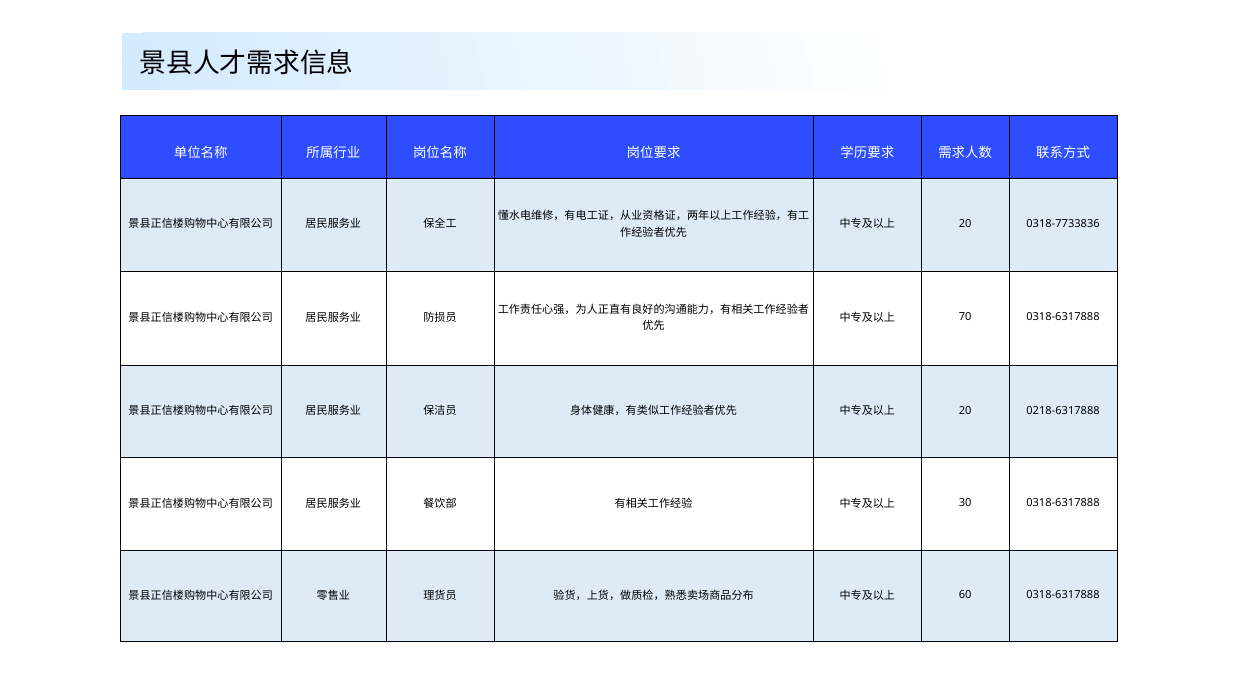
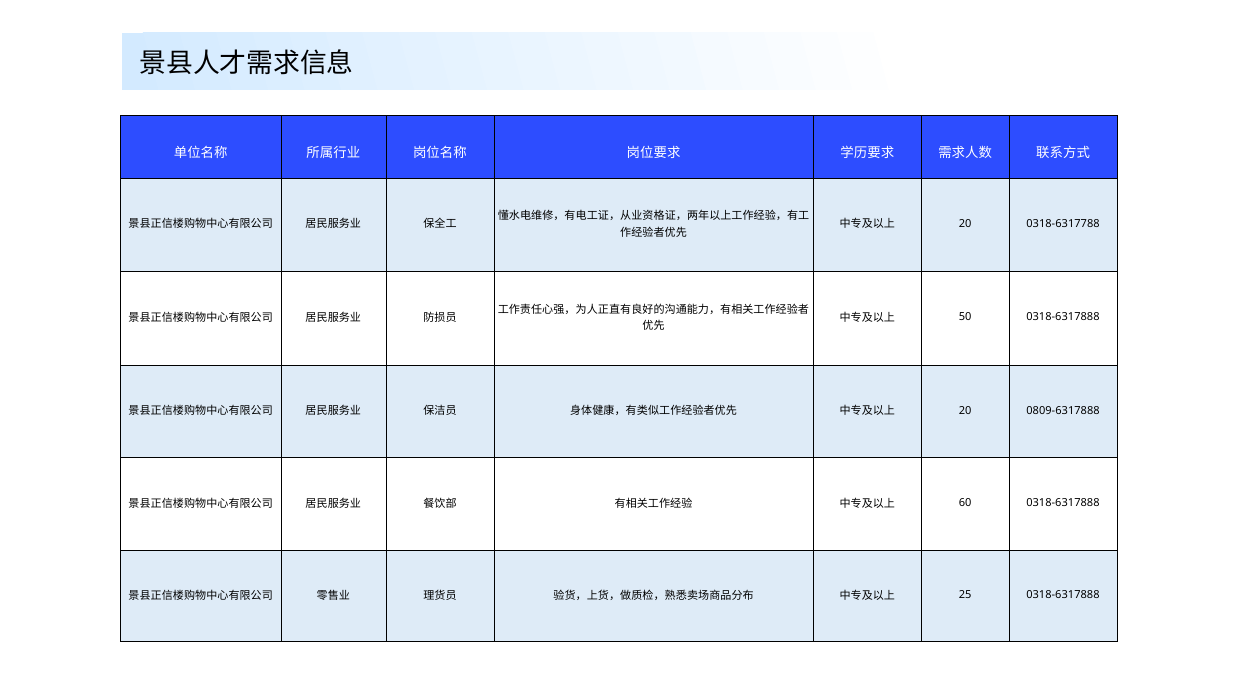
0318-7733836: 0318-7733836 -> 0318-6317788 (1063, 224)
70: 70 -> 50 (965, 317)
0218-6317888: 0218-6317888 -> 0809-6317888 (1063, 410)
30: 30 -> 60 (965, 503)
60: 60 -> 25 (965, 595)
